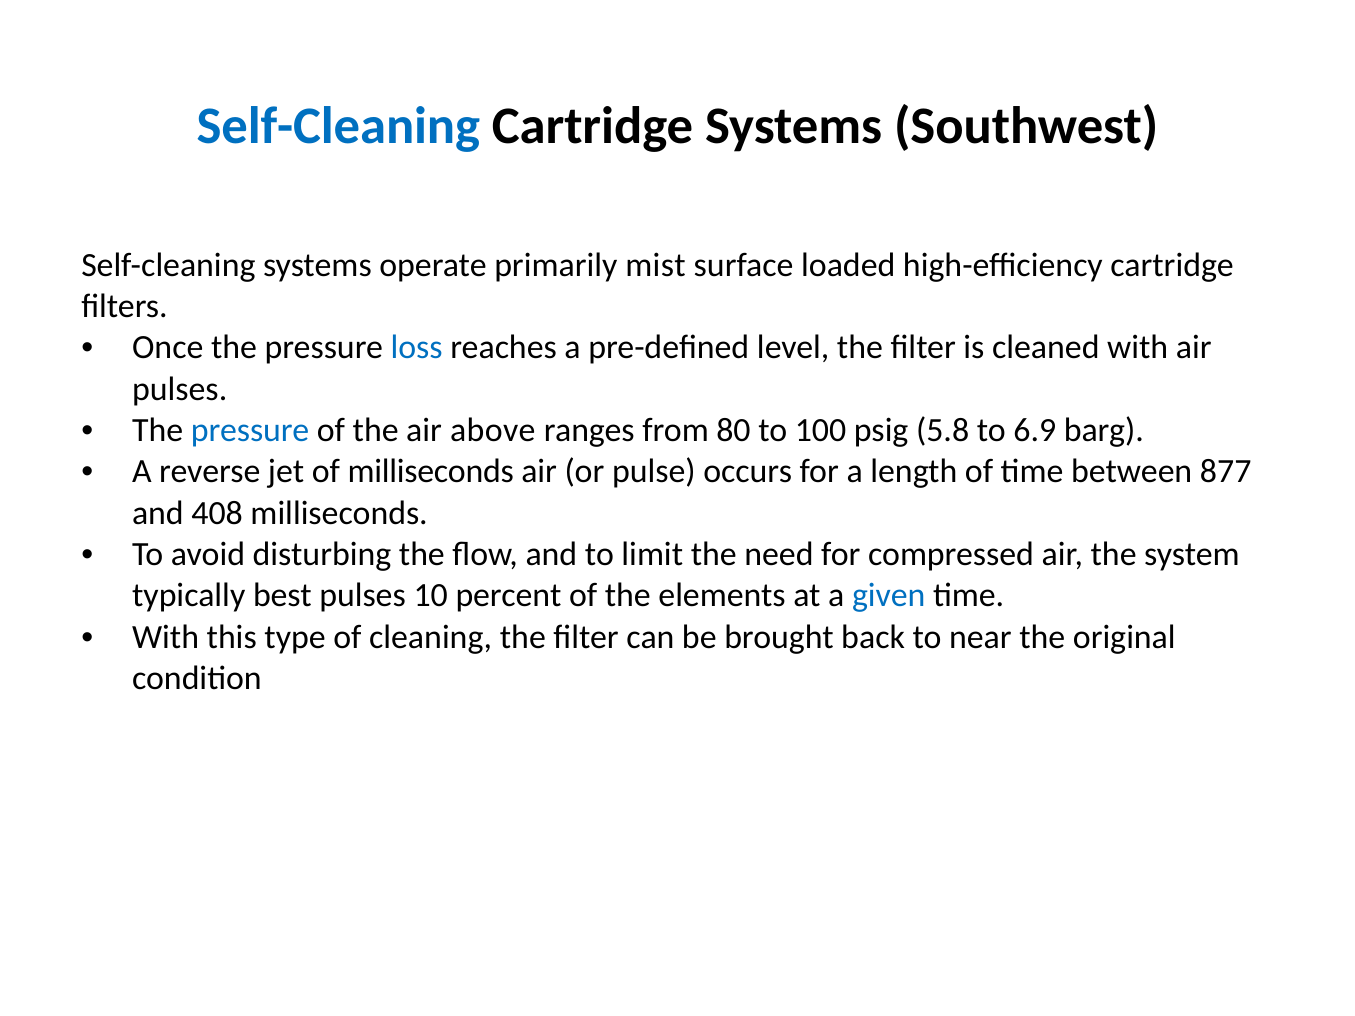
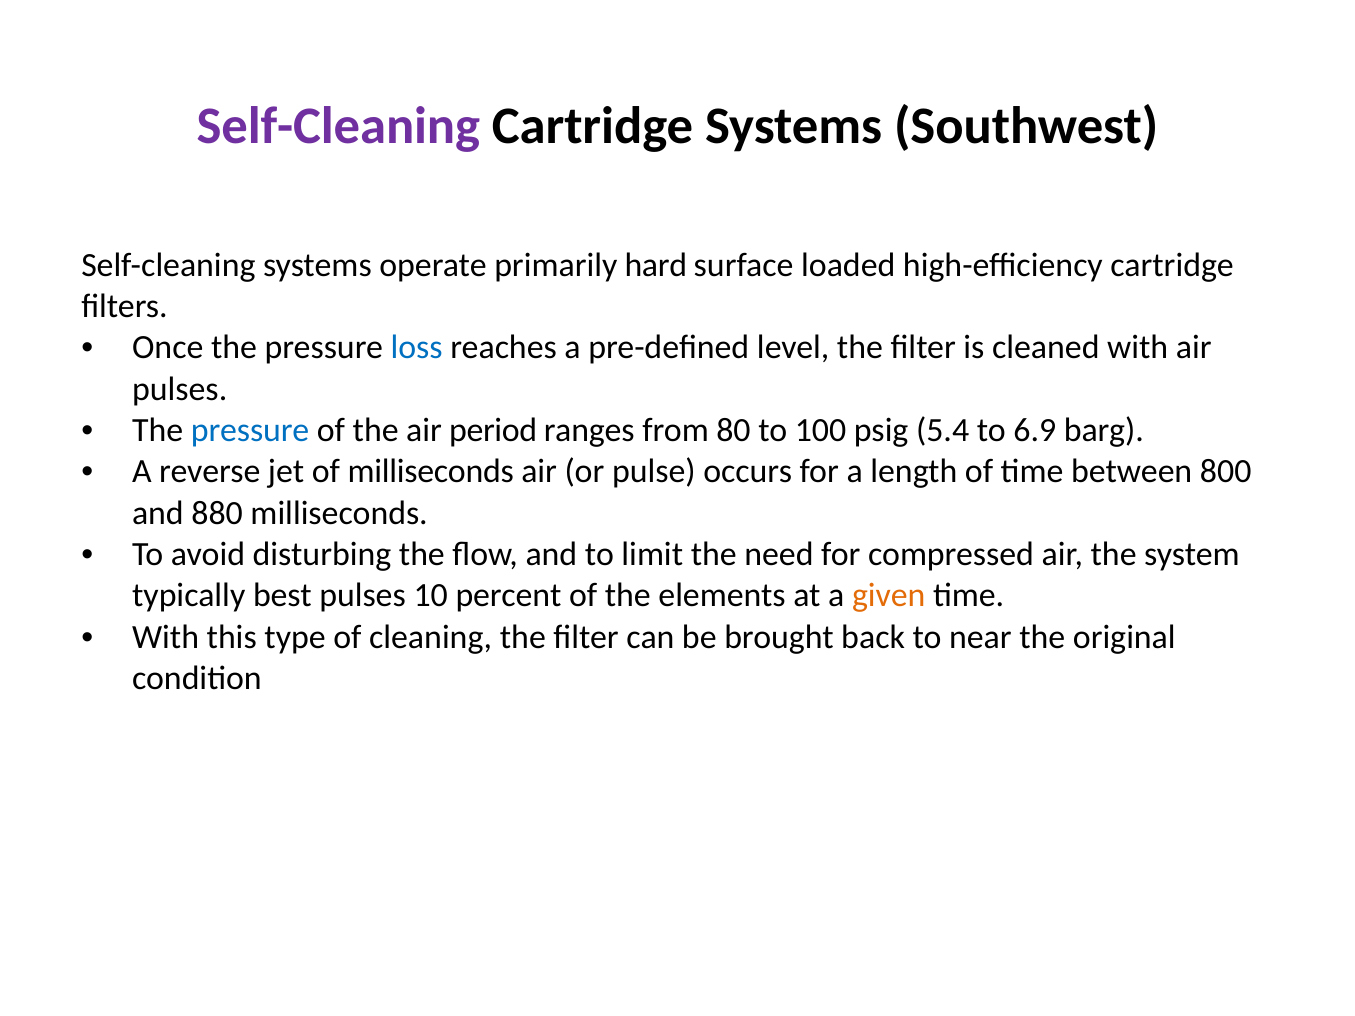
Self-Cleaning colour: blue -> purple (338, 126)
mist: mist -> hard (656, 265)
above: above -> period (493, 430)
5.8: 5.8 -> 5.4 (943, 430)
877: 877 -> 800 (1226, 472)
408: 408 -> 880 (217, 513)
given colour: blue -> orange (889, 596)
